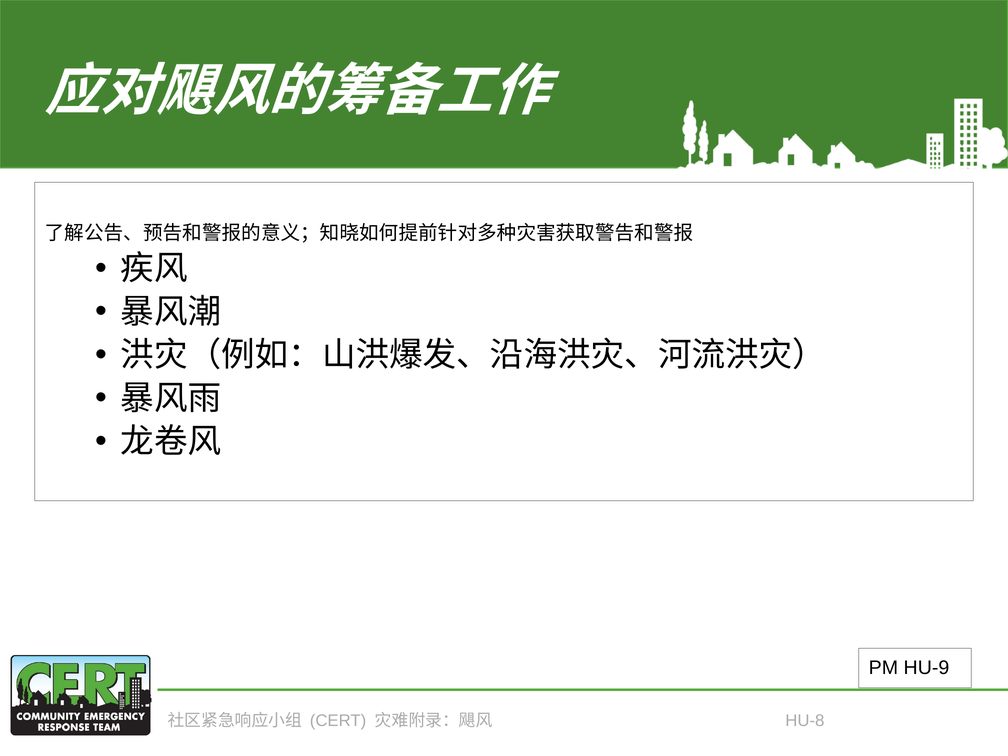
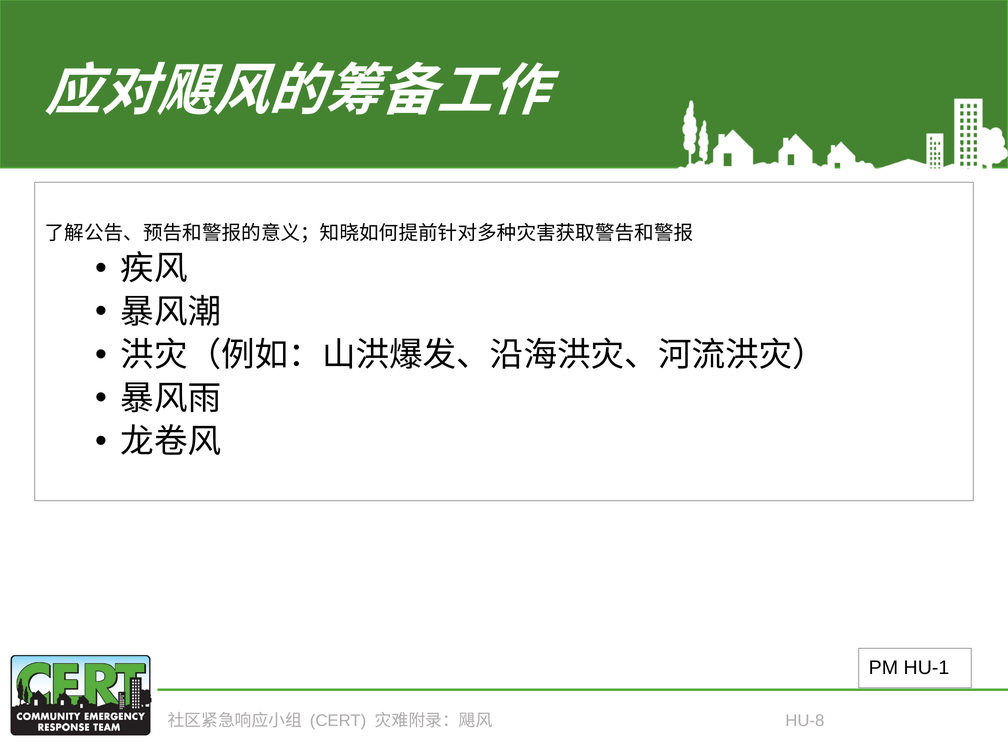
HU-9: HU-9 -> HU-1 (926, 668)
